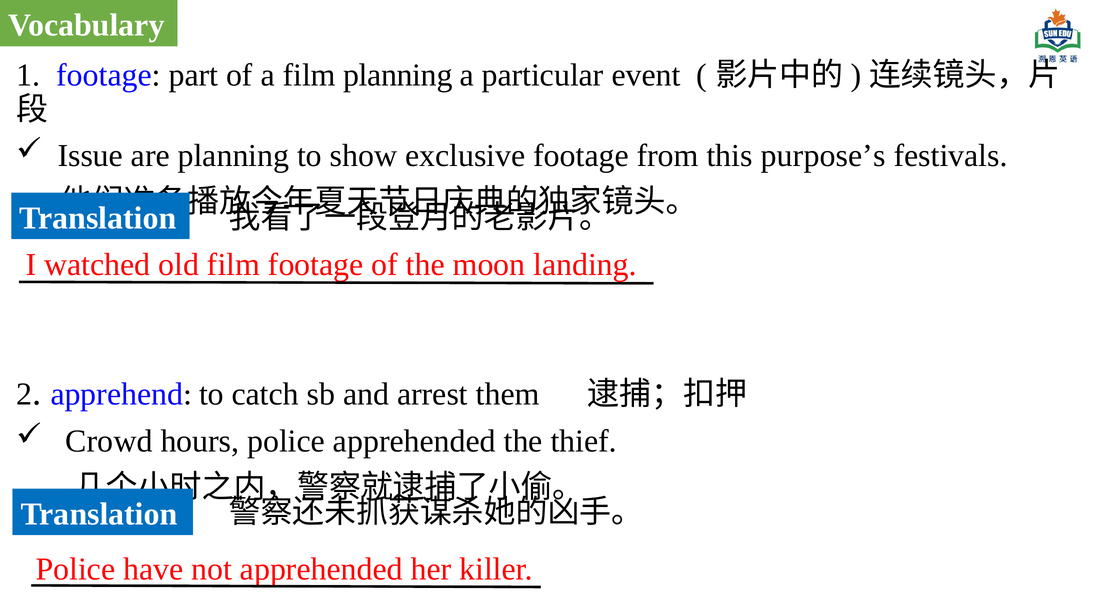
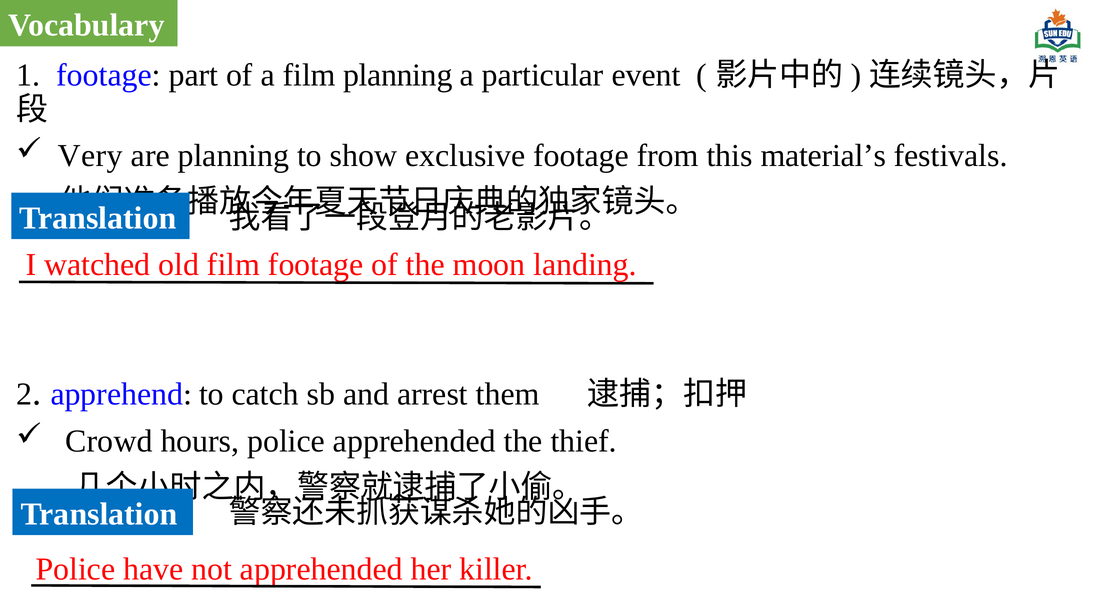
Issue: Issue -> Very (90, 156)
purpose’s: purpose’s -> material’s (823, 156)
